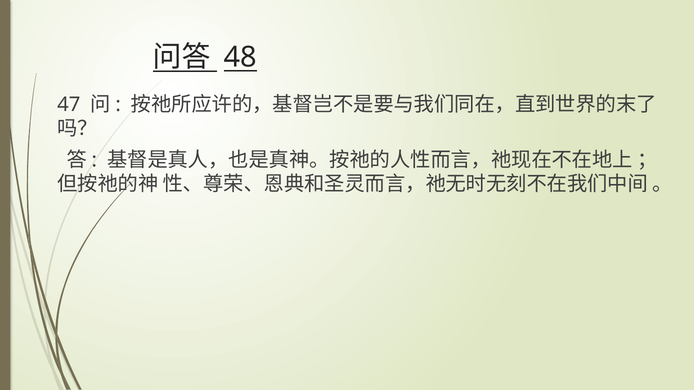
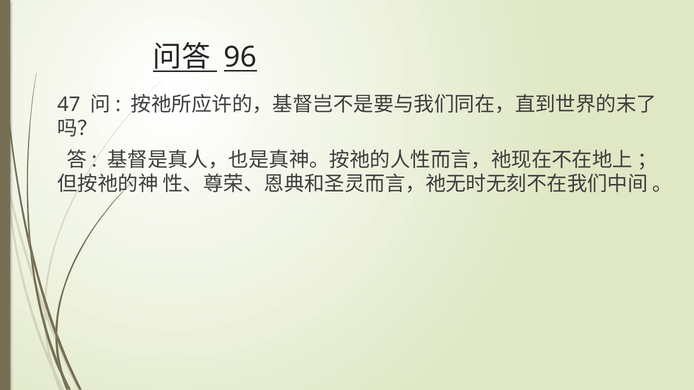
48: 48 -> 96 (240, 58)
